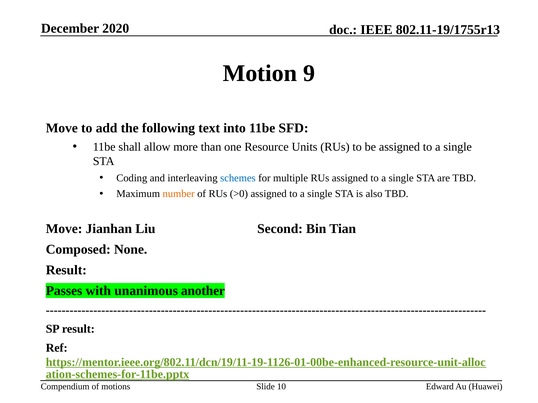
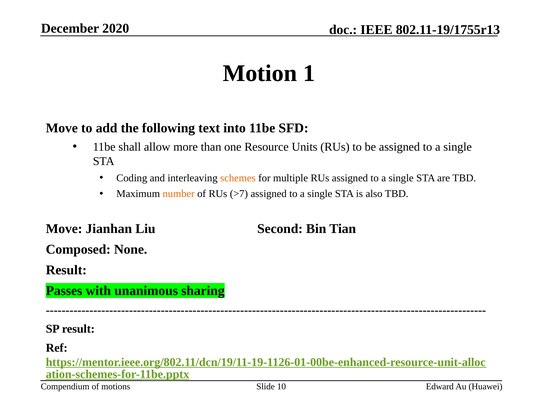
9: 9 -> 1 (309, 73)
schemes colour: blue -> orange (238, 178)
>0: >0 -> >7 (239, 194)
another: another -> sharing (203, 291)
